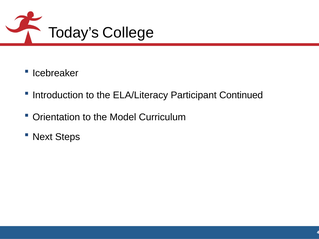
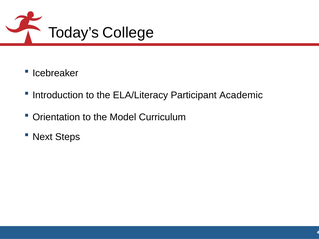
Continued: Continued -> Academic (241, 95)
